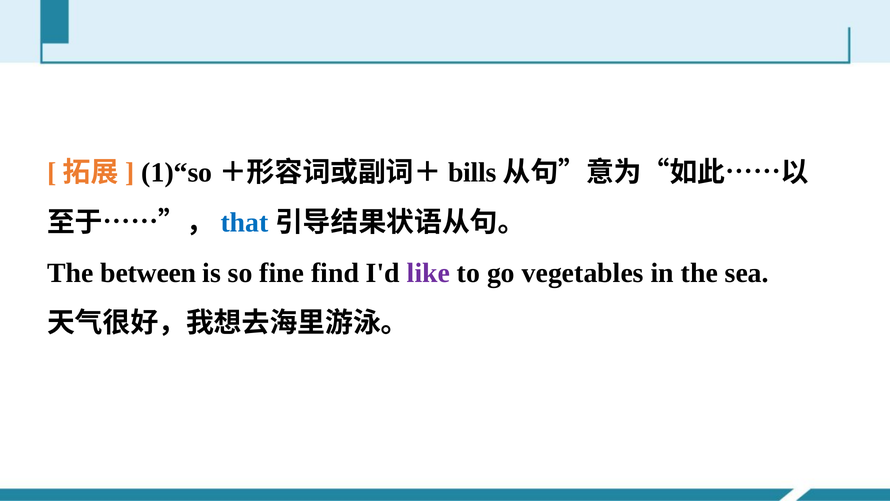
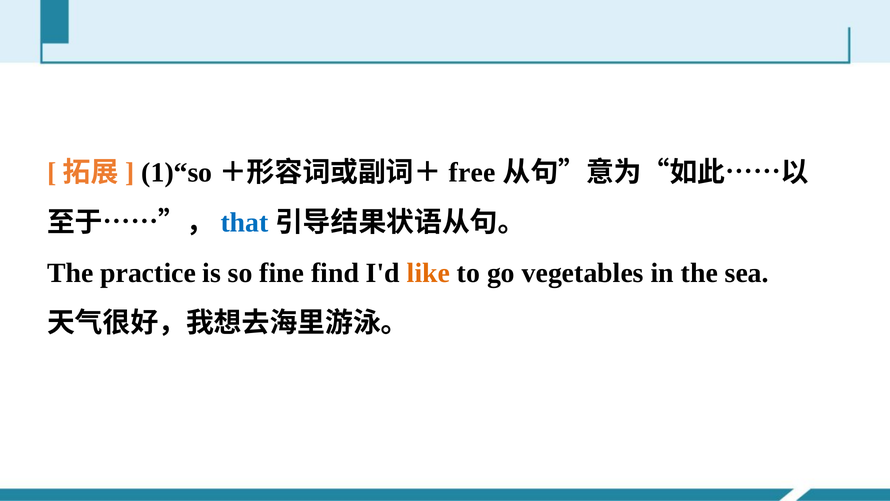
bills: bills -> free (472, 173)
between: between -> practice (148, 273)
like colour: purple -> orange (428, 273)
